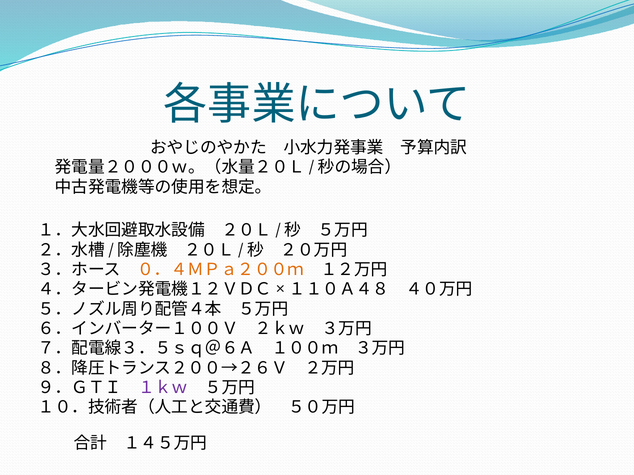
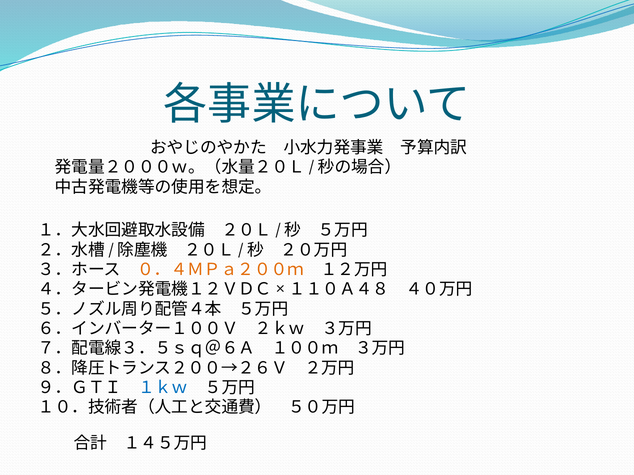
１ｋｗ colour: purple -> blue (163, 388)
